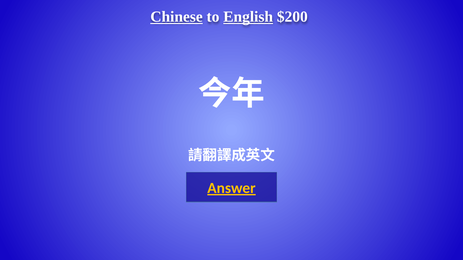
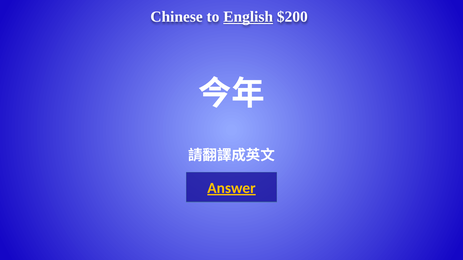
Chinese underline: present -> none (177, 17)
